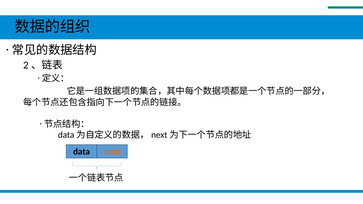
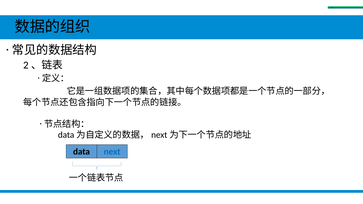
next colour: orange -> blue (112, 152)
